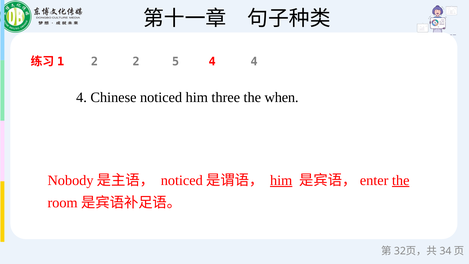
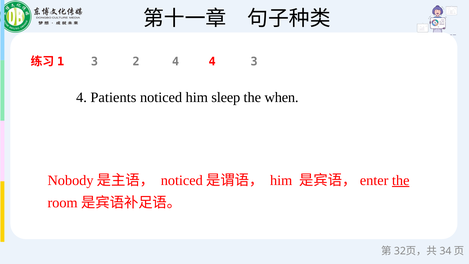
2: 2 -> 3 (94, 62)
2 5: 5 -> 4 (176, 62)
4 4: 4 -> 3 (254, 62)
Chinese: Chinese -> Patients (113, 97)
three: three -> sleep (226, 97)
him underline: present -> none (281, 180)
